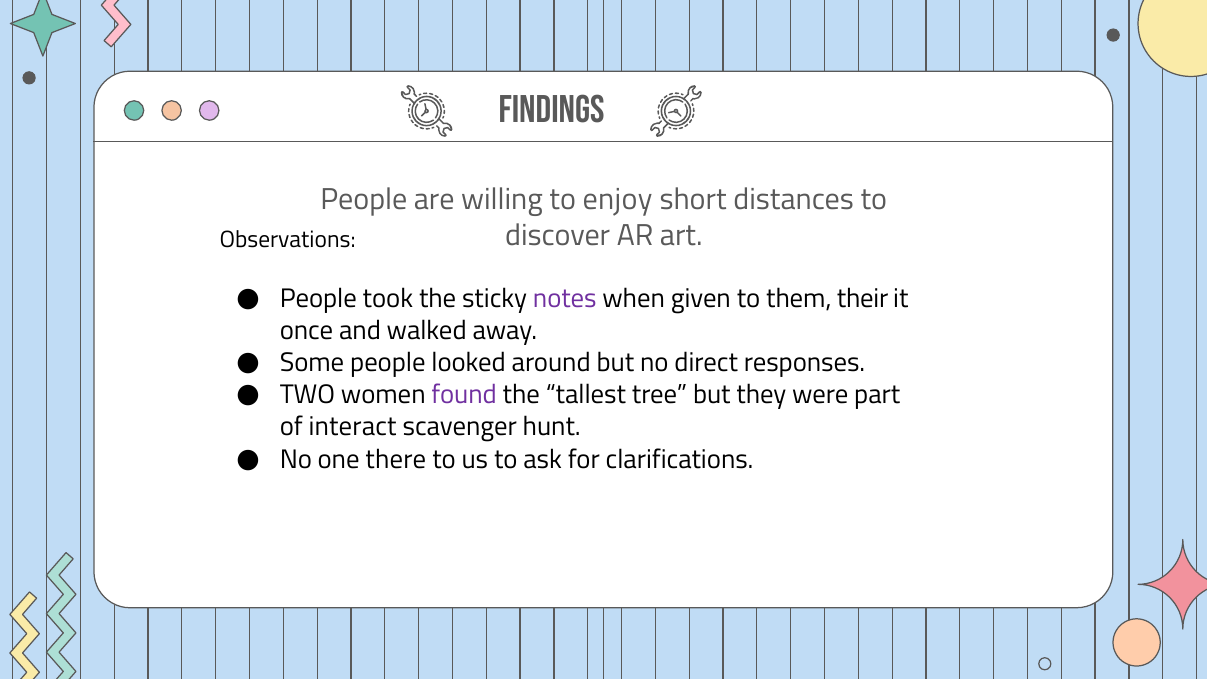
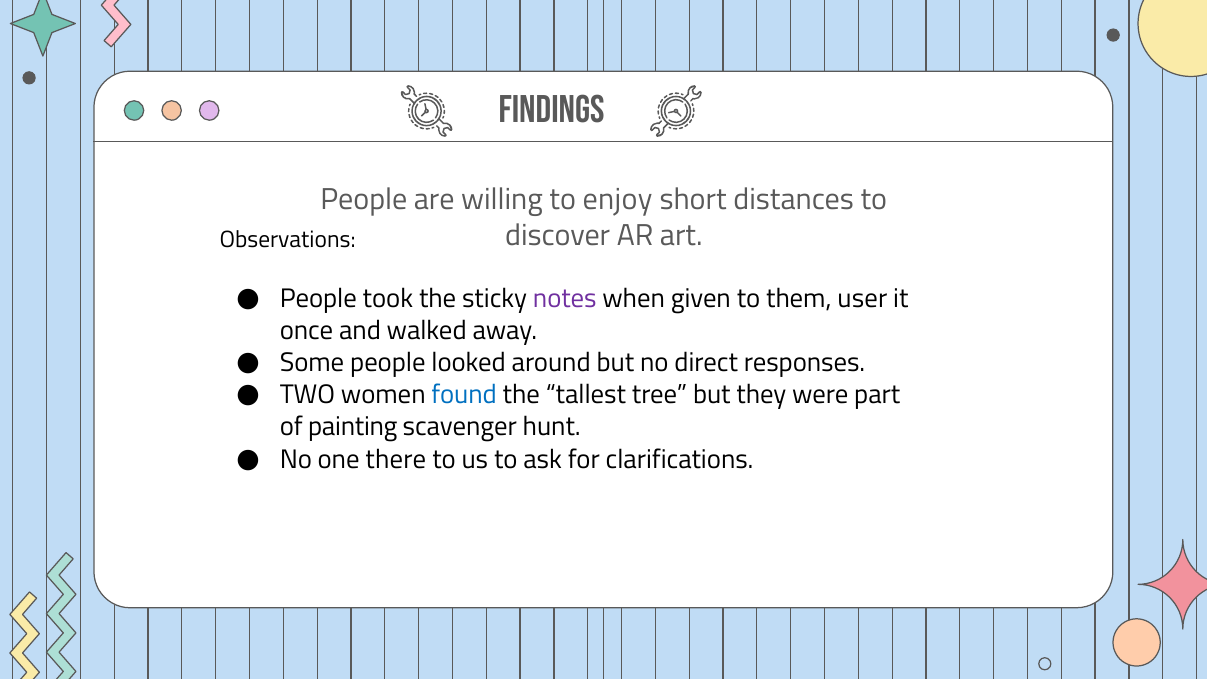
their: their -> user (862, 298)
found colour: purple -> blue (464, 395)
interact: interact -> painting (353, 427)
